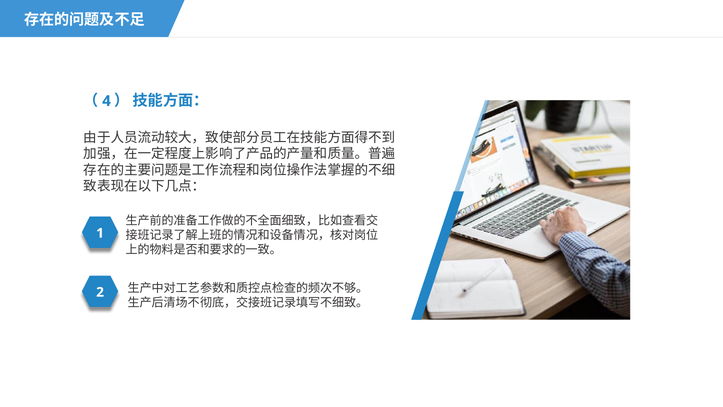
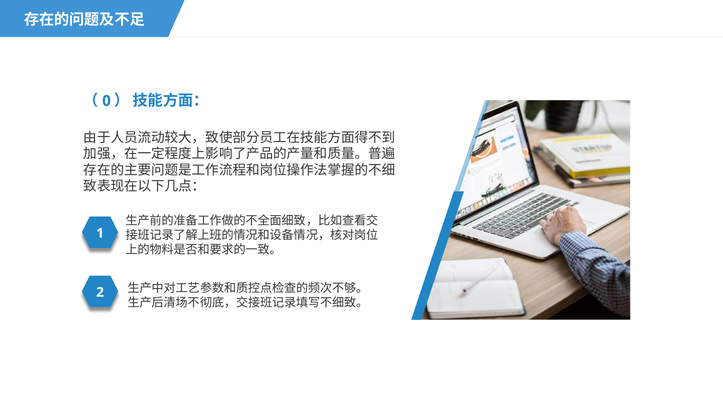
4: 4 -> 0 (107, 101)
